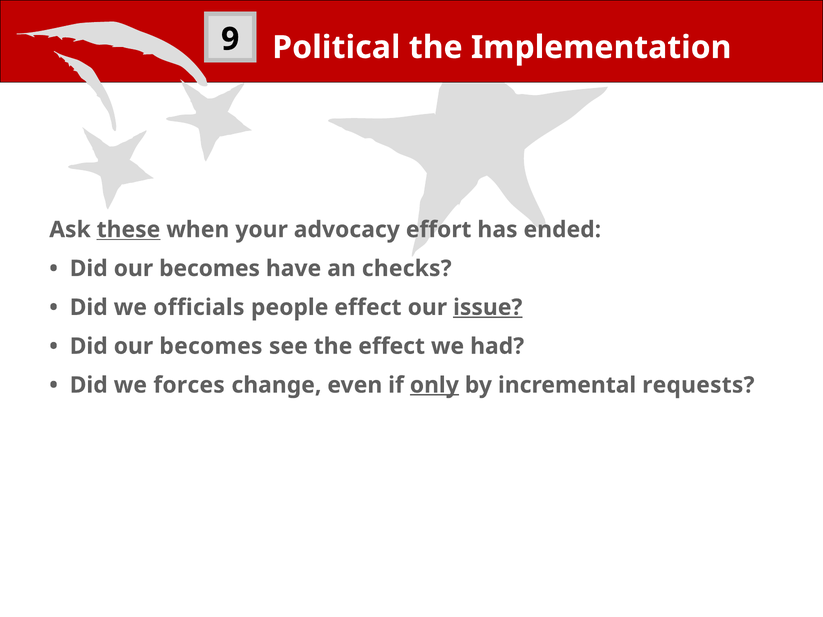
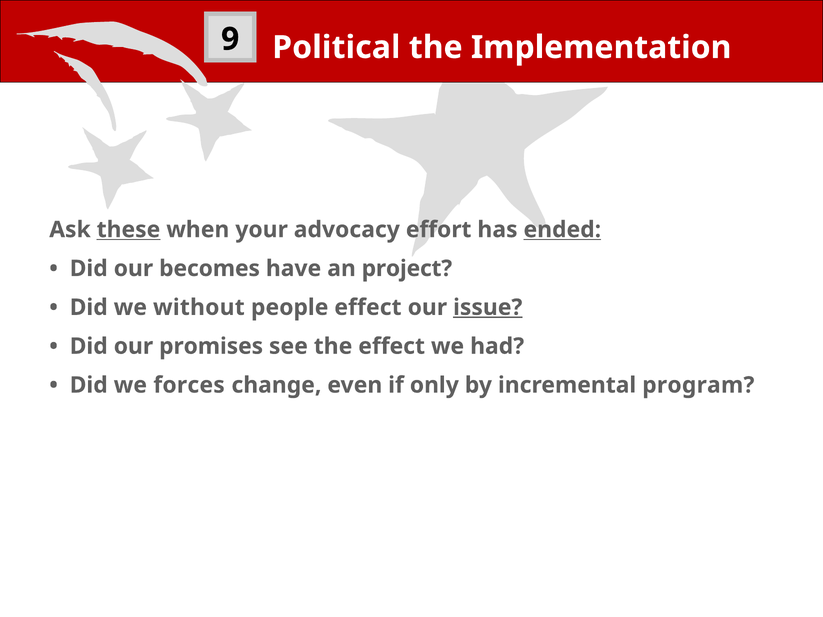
ended underline: none -> present (562, 230)
checks: checks -> project (407, 269)
officials: officials -> without (199, 307)
becomes: becomes -> promises (211, 346)
only underline: present -> none (434, 385)
requests: requests -> program (698, 385)
